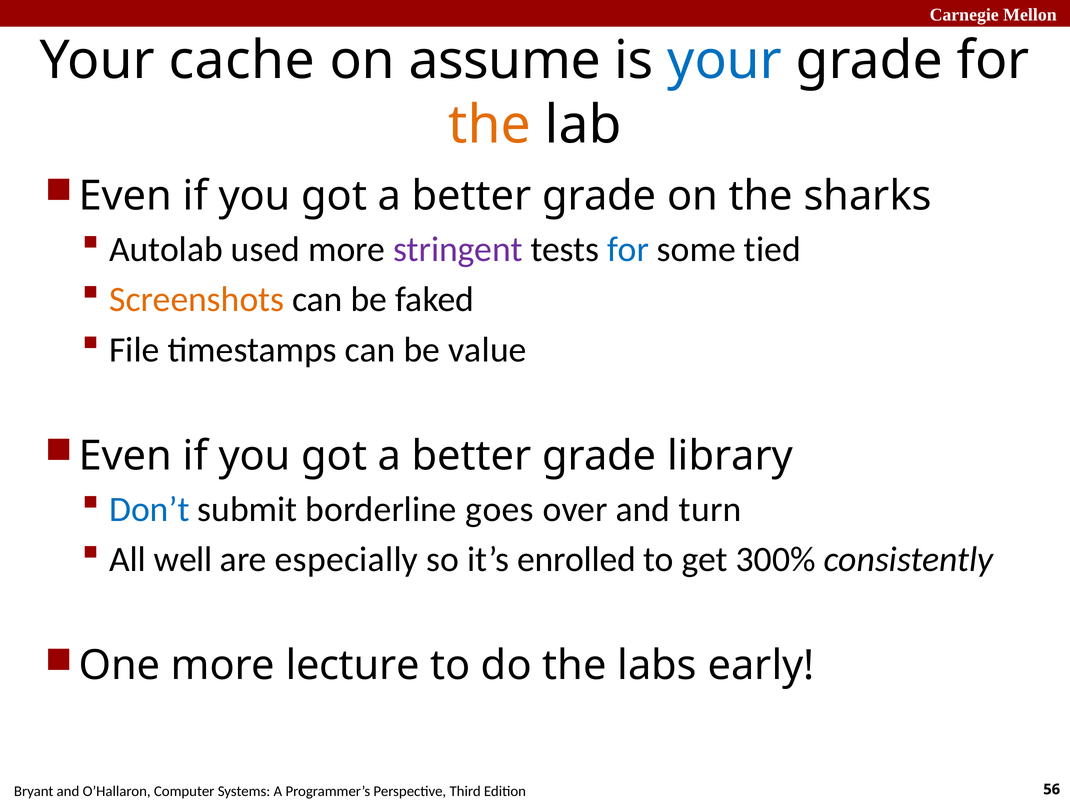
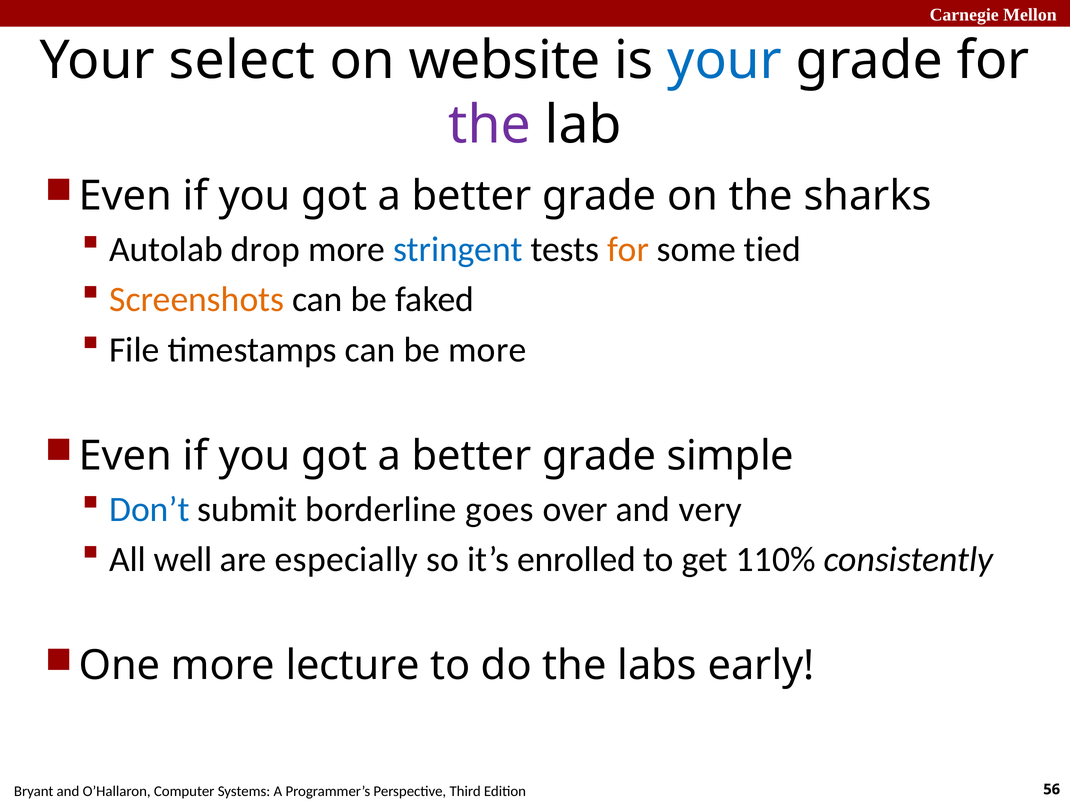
cache: cache -> select (242, 61)
assume: assume -> website (505, 61)
the colour: orange -> purple (490, 125)
used: used -> drop (265, 249)
stringent colour: purple -> blue (458, 249)
for colour: blue -> orange (628, 249)
be value: value -> more (487, 350)
library: library -> simple (730, 456)
turn: turn -> very (710, 509)
300%: 300% -> 110% (776, 559)
